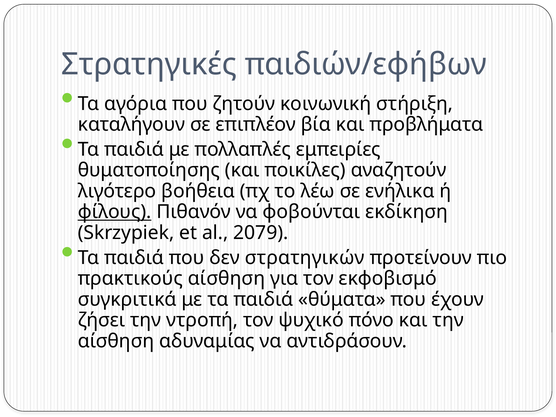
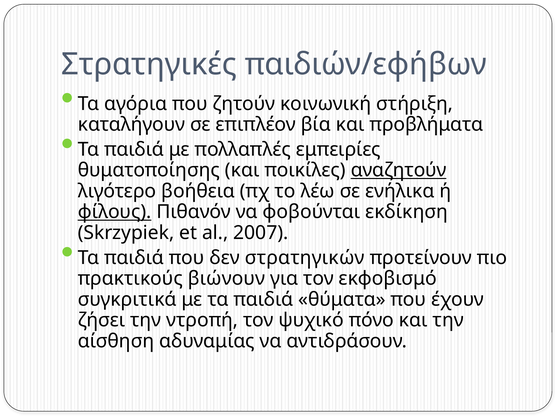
αναζητούν underline: none -> present (399, 170)
2079: 2079 -> 2007 (261, 233)
πρακτικούς αίσθηση: αίσθηση -> βιώνουν (227, 278)
